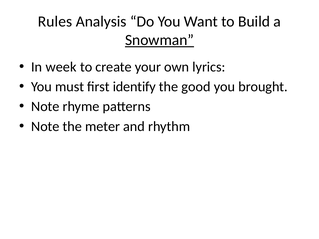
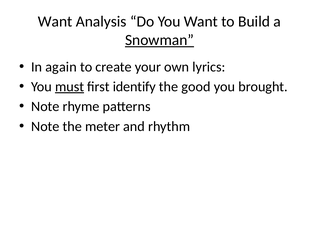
Rules: Rules -> Want (55, 22)
week: week -> again (61, 67)
must underline: none -> present (70, 87)
